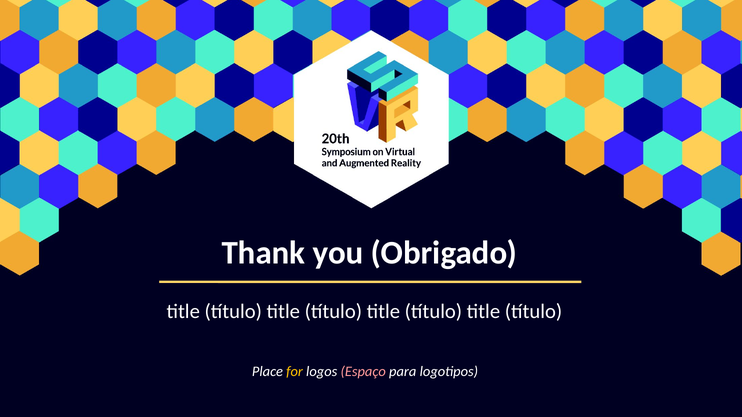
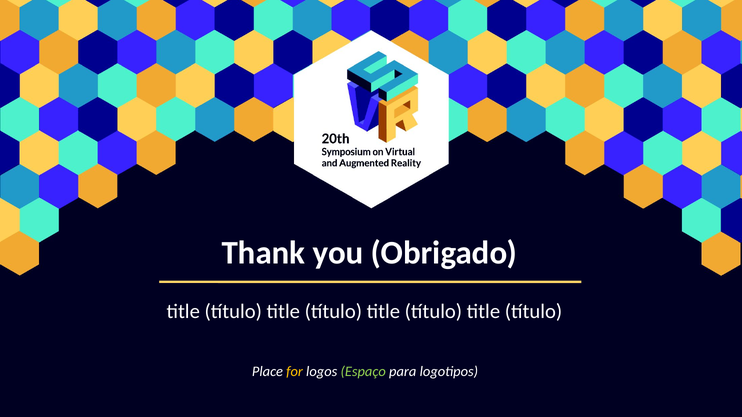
Espaço colour: pink -> light green (363, 372)
